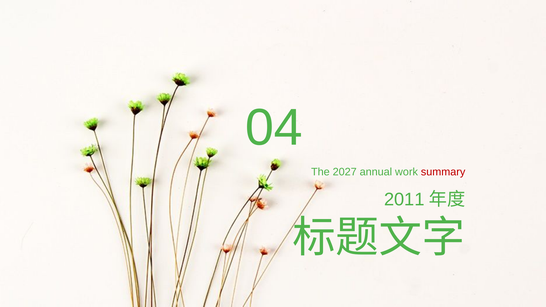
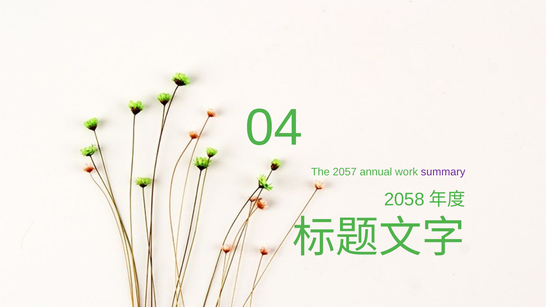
2027: 2027 -> 2057 (345, 172)
summary colour: red -> purple (443, 172)
2011: 2011 -> 2058 (404, 199)
